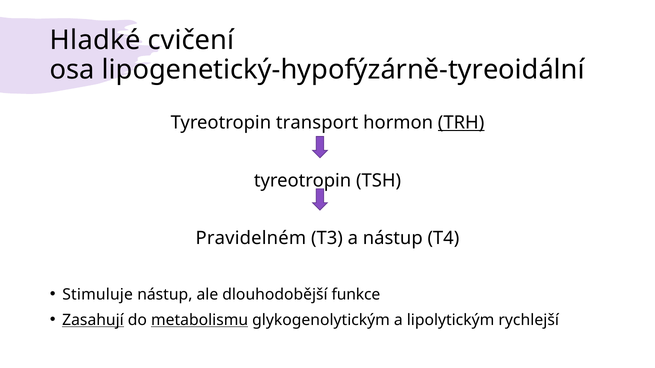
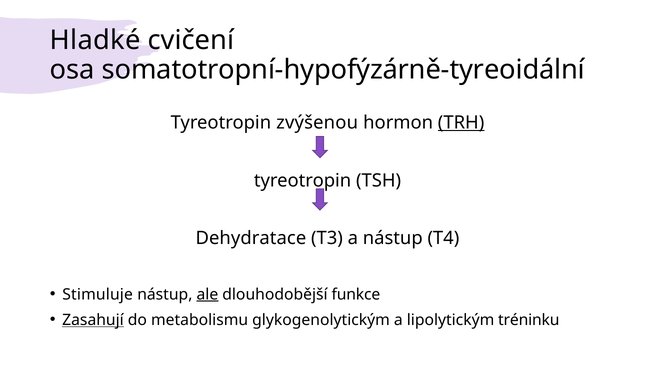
lipogenetický-hypofýzárně-tyreoidální: lipogenetický-hypofýzárně-tyreoidální -> somatotropní-hypofýzárně-tyreoidální (343, 70)
transport: transport -> zvýšenou (317, 123)
Pravidelném: Pravidelném -> Dehydratace (251, 239)
ale underline: none -> present (207, 295)
metabolismu underline: present -> none (200, 320)
rychlejší: rychlejší -> tréninku (529, 320)
